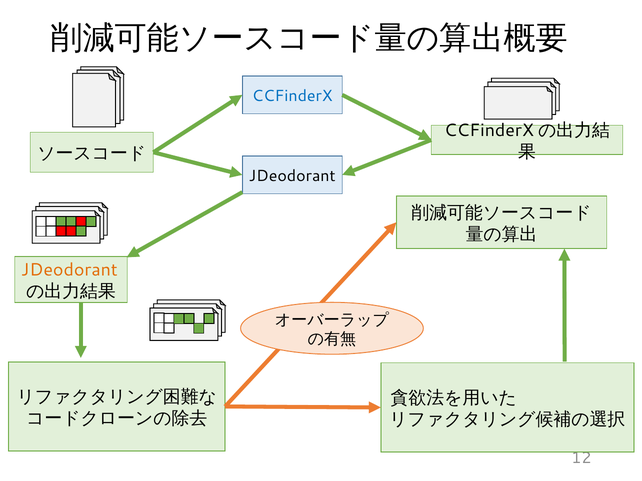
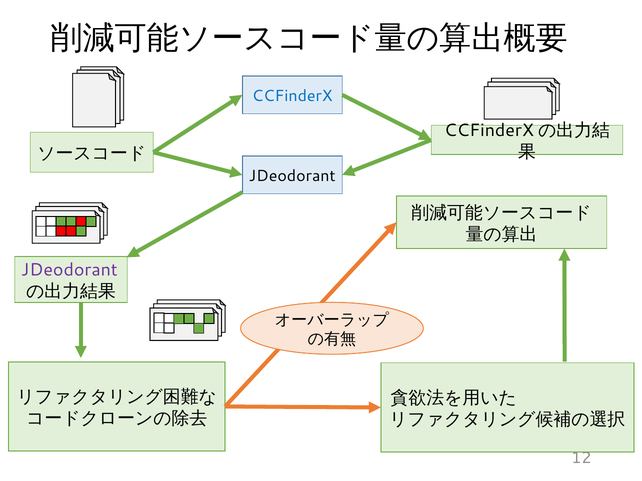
JDeodorant colour: orange -> purple (69, 270)
